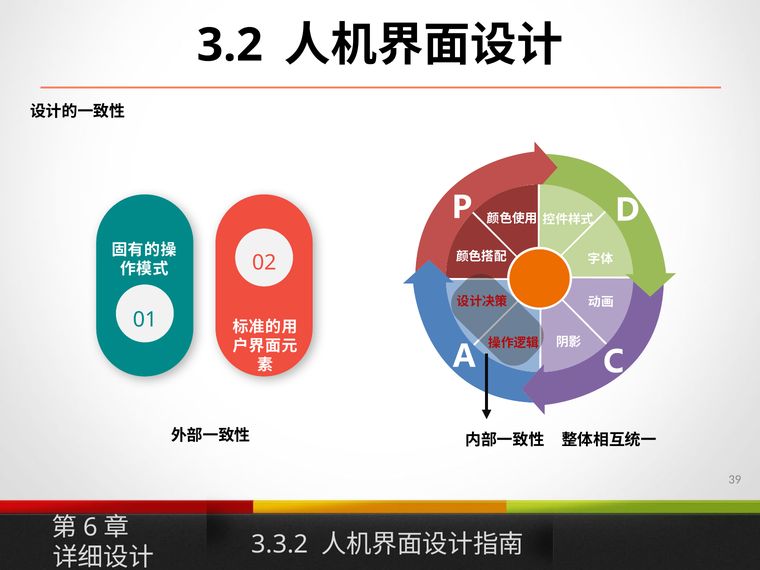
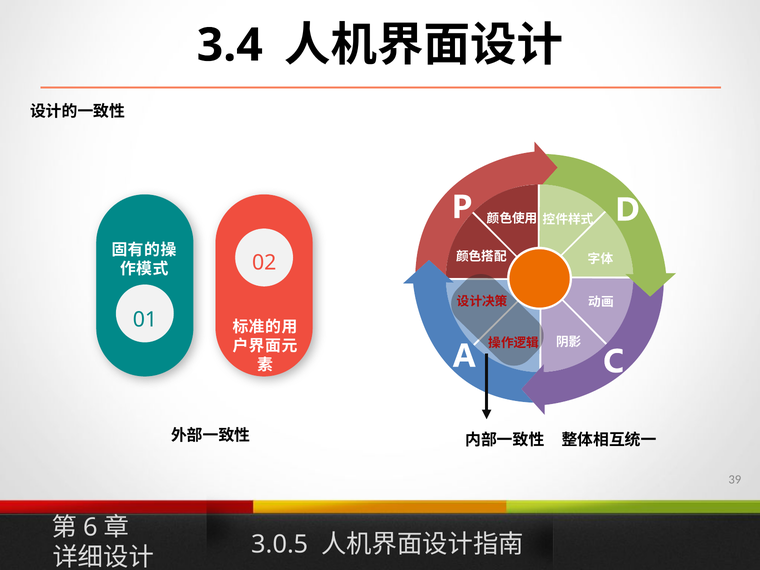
3.2: 3.2 -> 3.4 (230, 45)
3.3.2: 3.3.2 -> 3.0.5 (280, 544)
